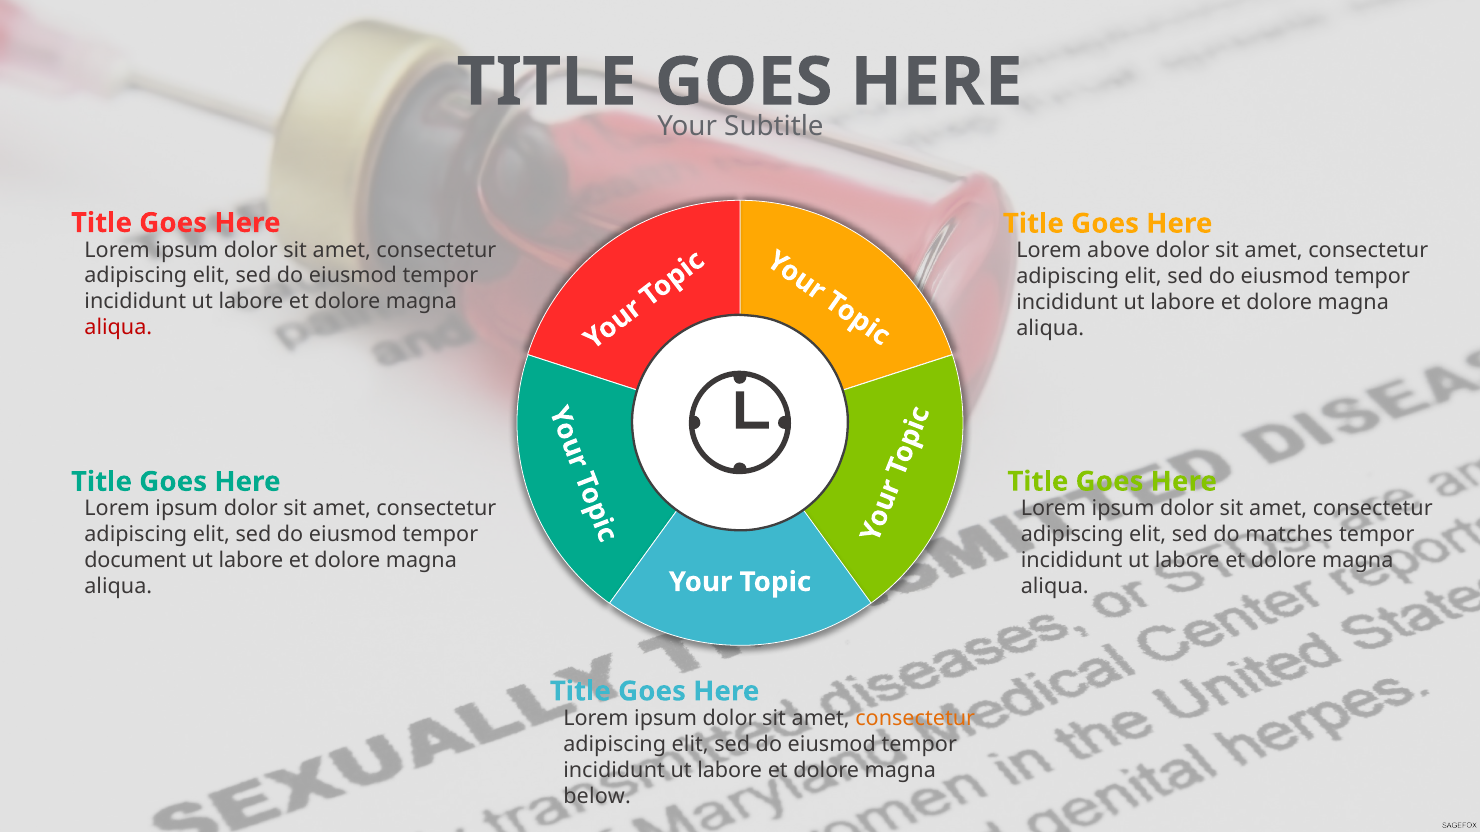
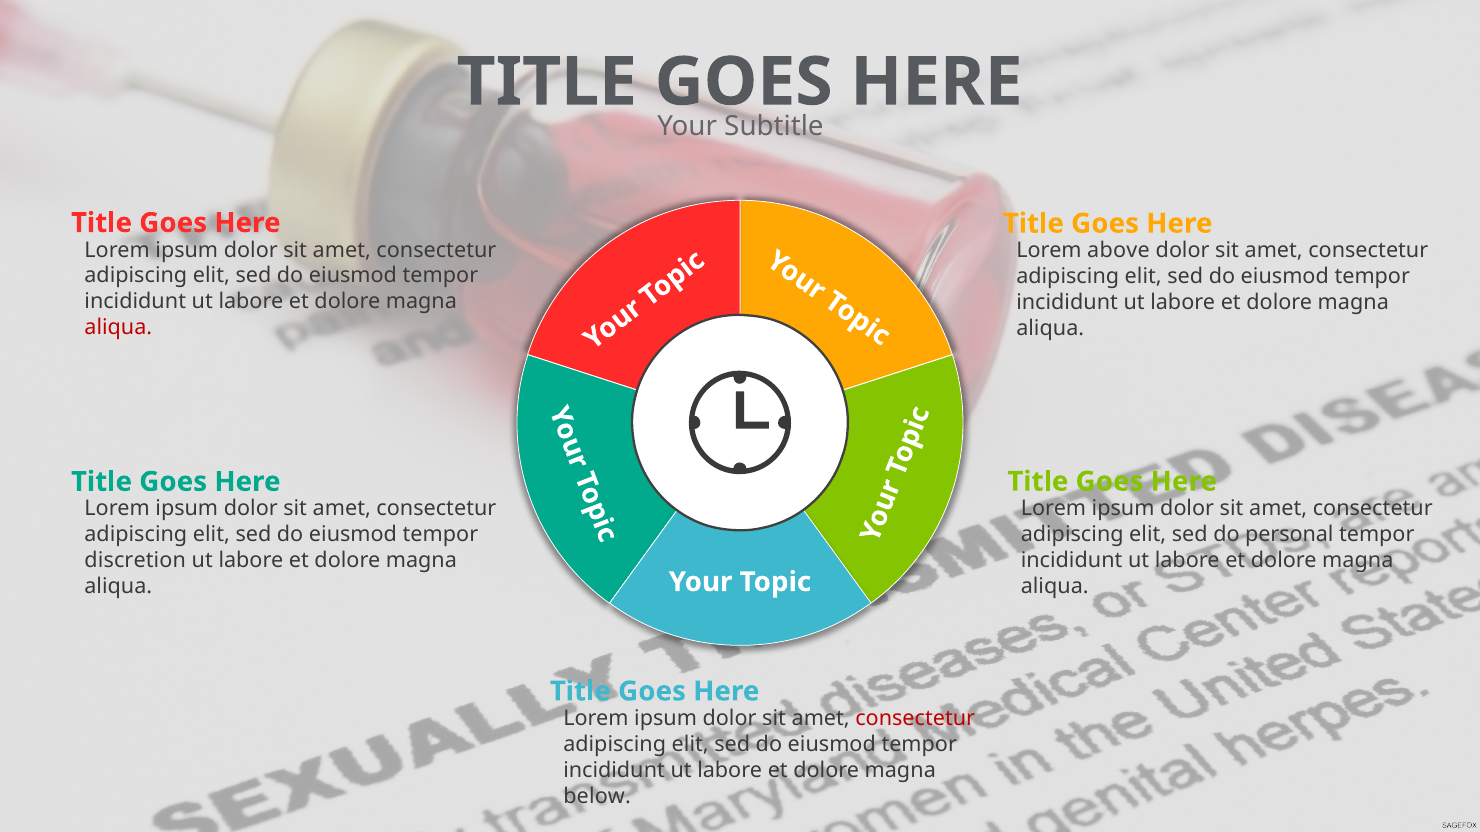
matches: matches -> personal (1289, 535)
document: document -> discretion (135, 561)
consectetur colour: orange -> red (915, 719)
